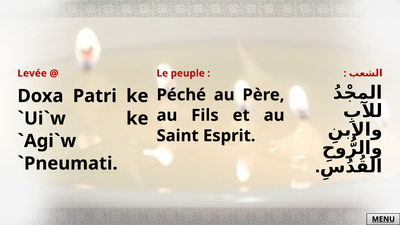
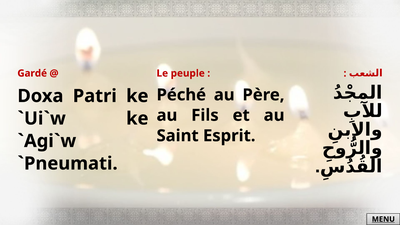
Levée: Levée -> Gardé (32, 73)
